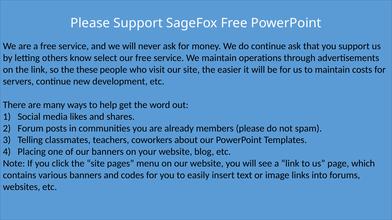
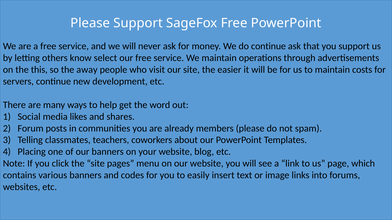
the link: link -> this (39, 70)
these: these -> away (87, 70)
